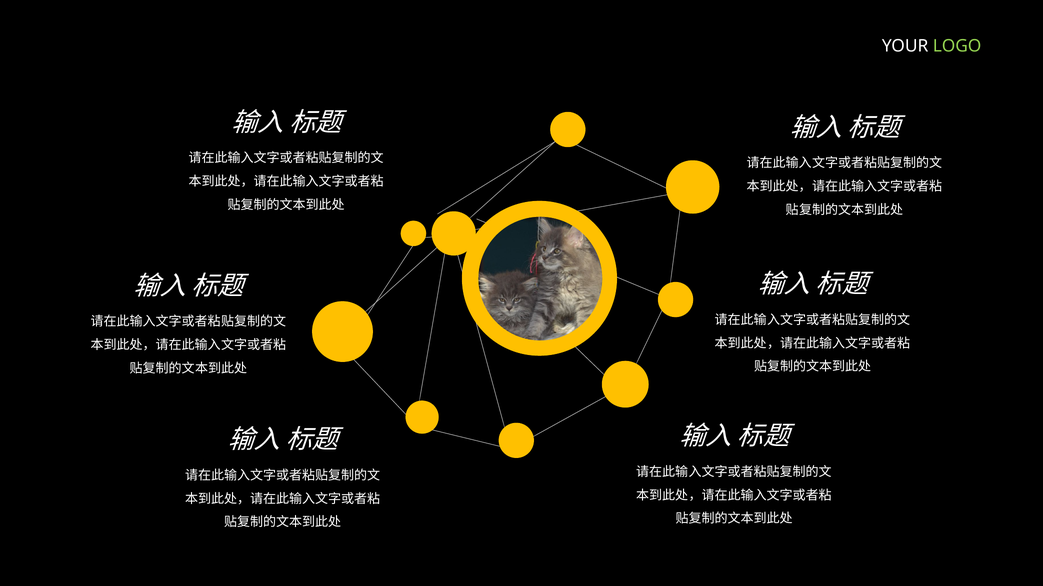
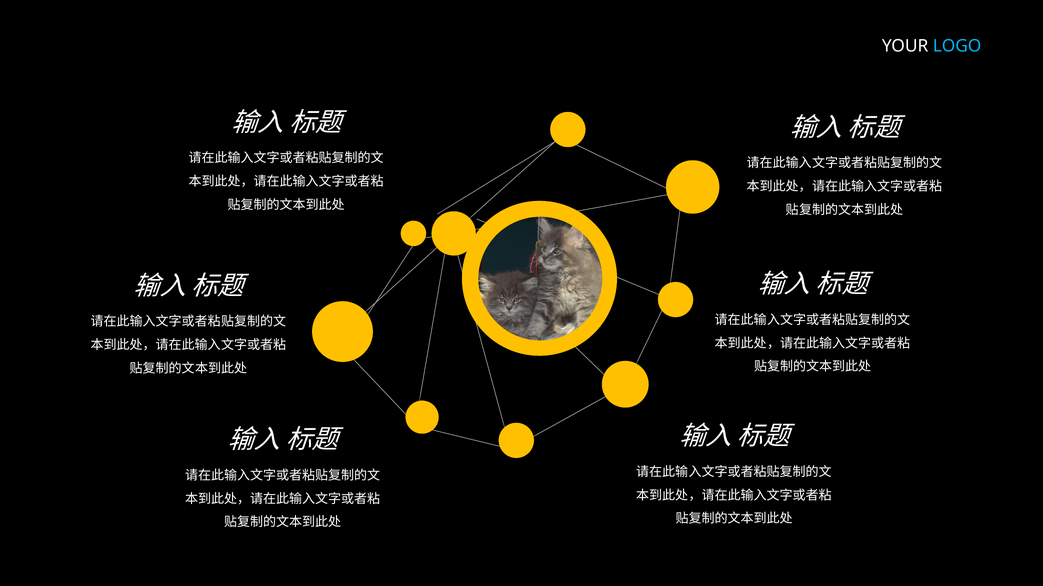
LOGO colour: light green -> light blue (957, 46)
